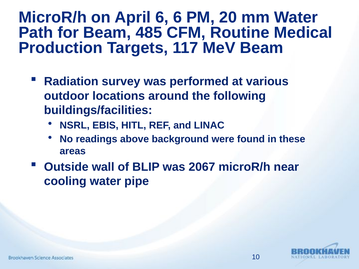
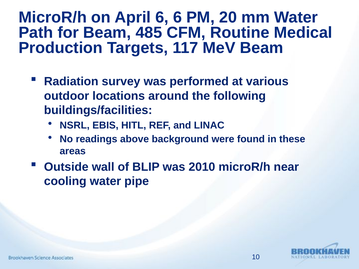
2067: 2067 -> 2010 (202, 167)
